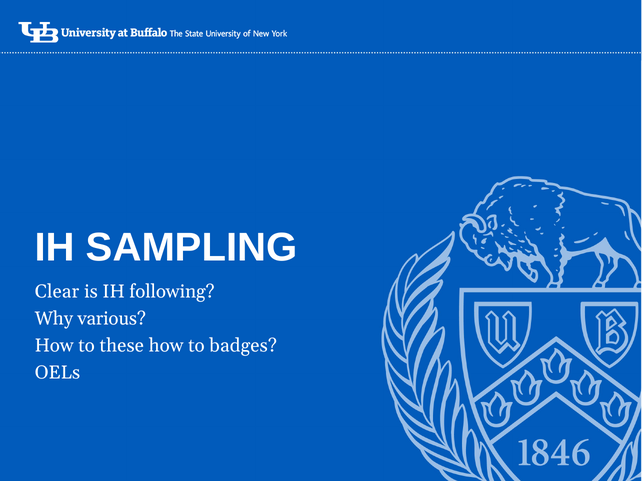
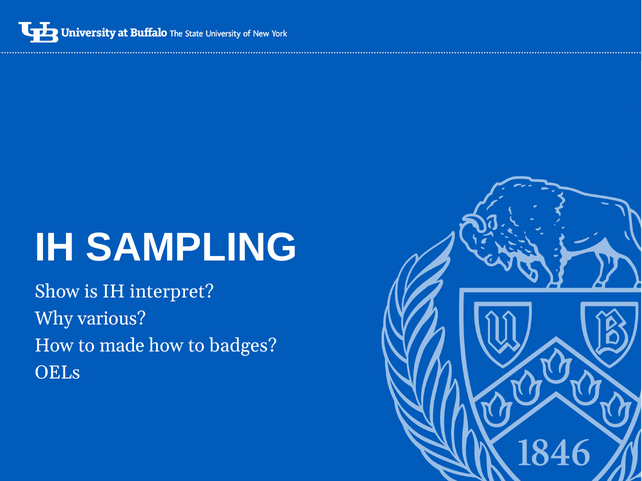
Clear: Clear -> Show (57, 292)
following: following -> interpret (172, 292)
these: these -> made (122, 346)
